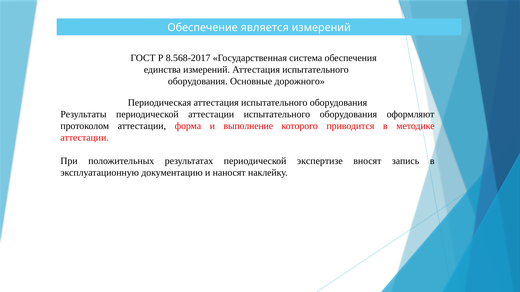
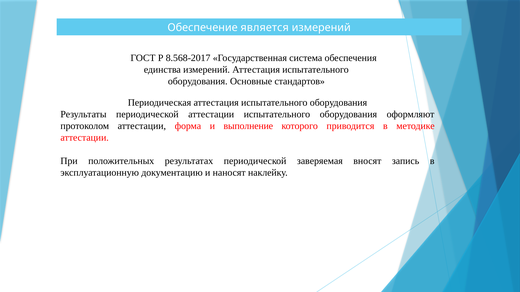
дорожного: дорожного -> стандартов (300, 81)
экспертизе: экспертизе -> заверяемая (320, 161)
